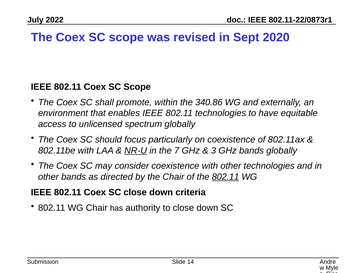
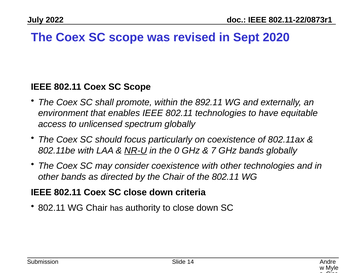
340.86: 340.86 -> 892.11 (209, 102)
7: 7 -> 0 (177, 150)
3: 3 -> 7 (213, 150)
802.11 underline: present -> none (225, 176)
